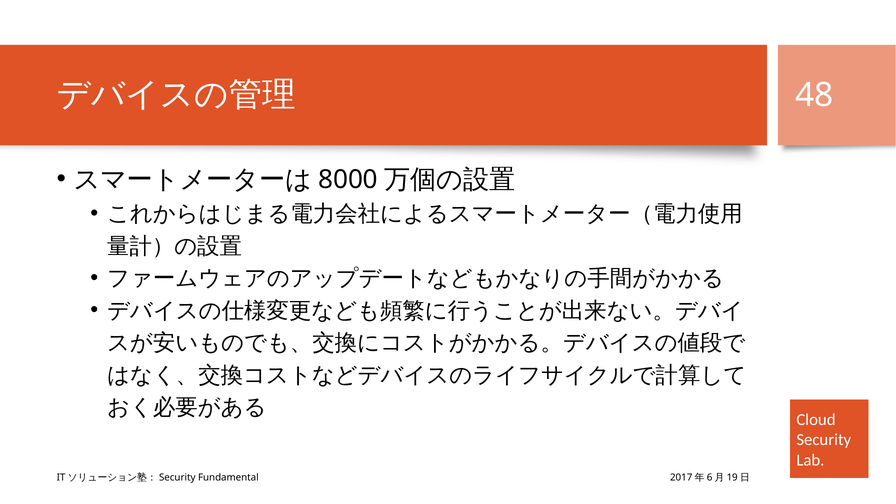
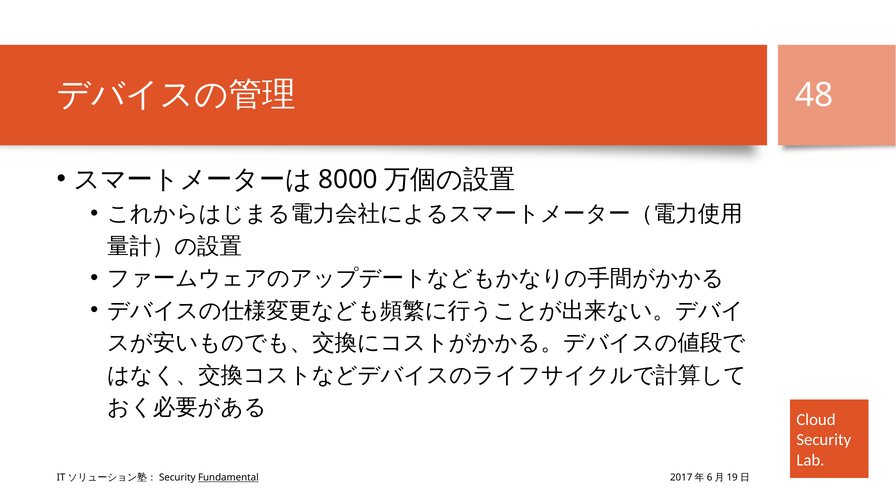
Fundamental underline: none -> present (228, 477)
